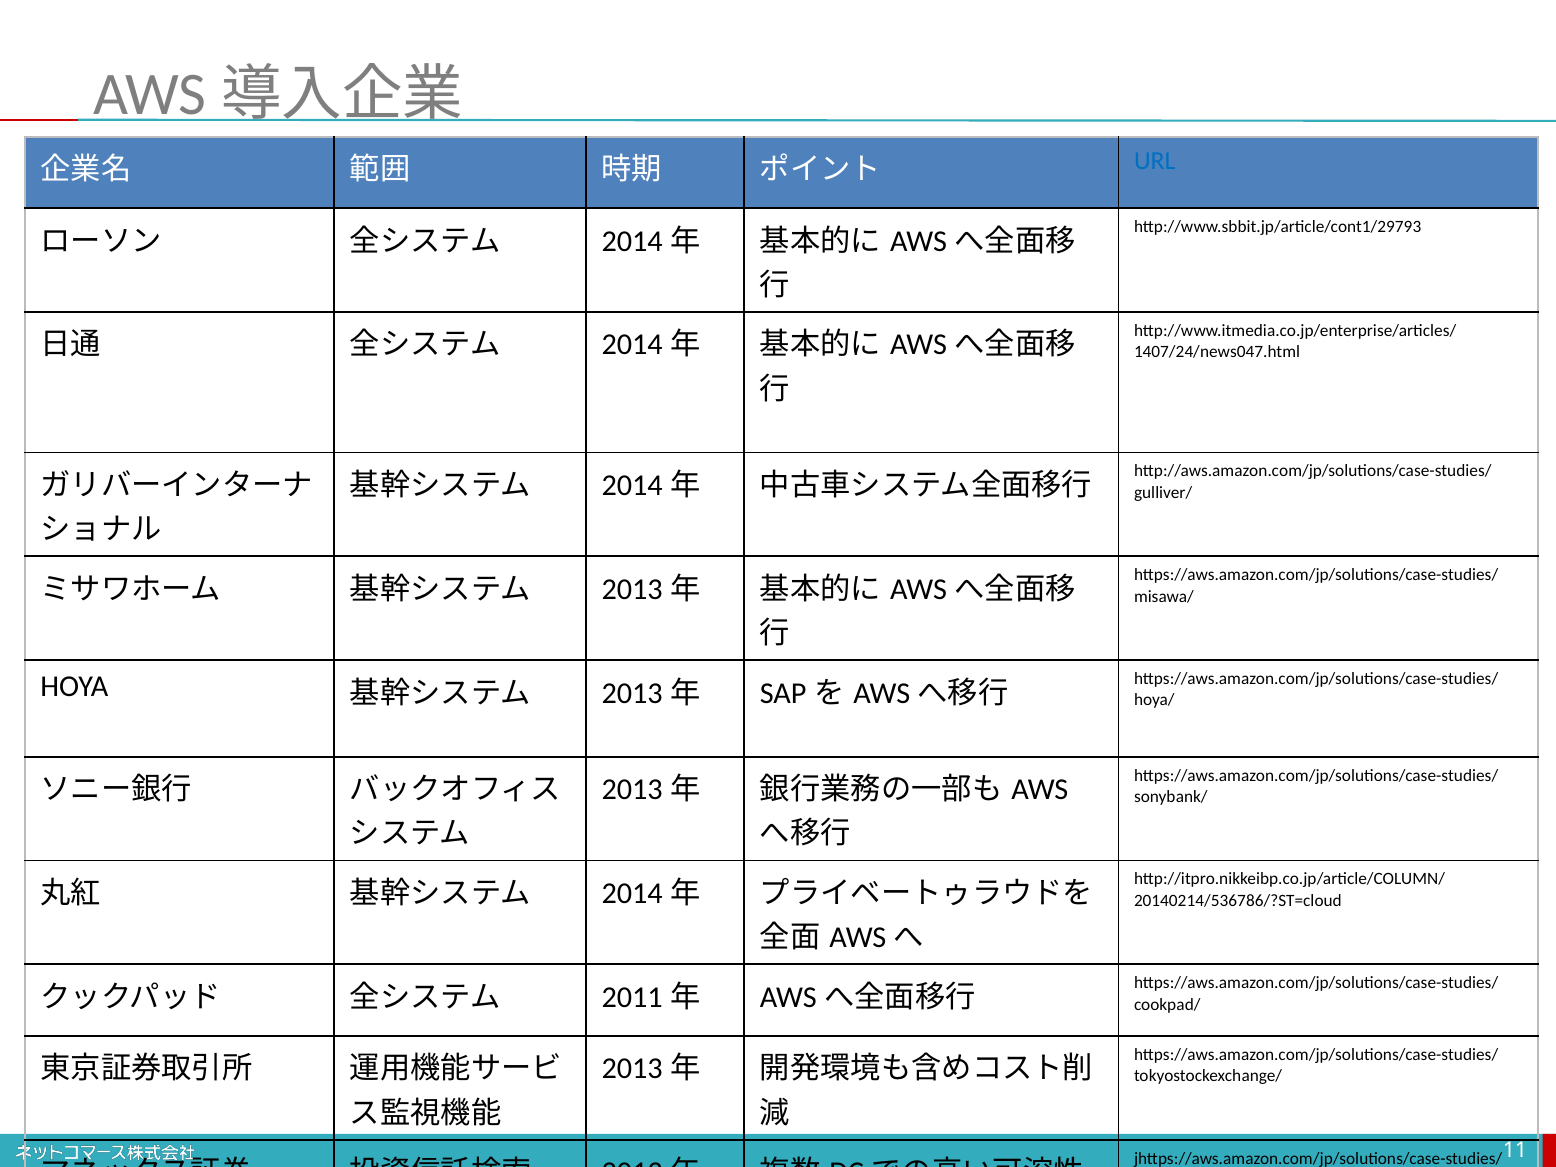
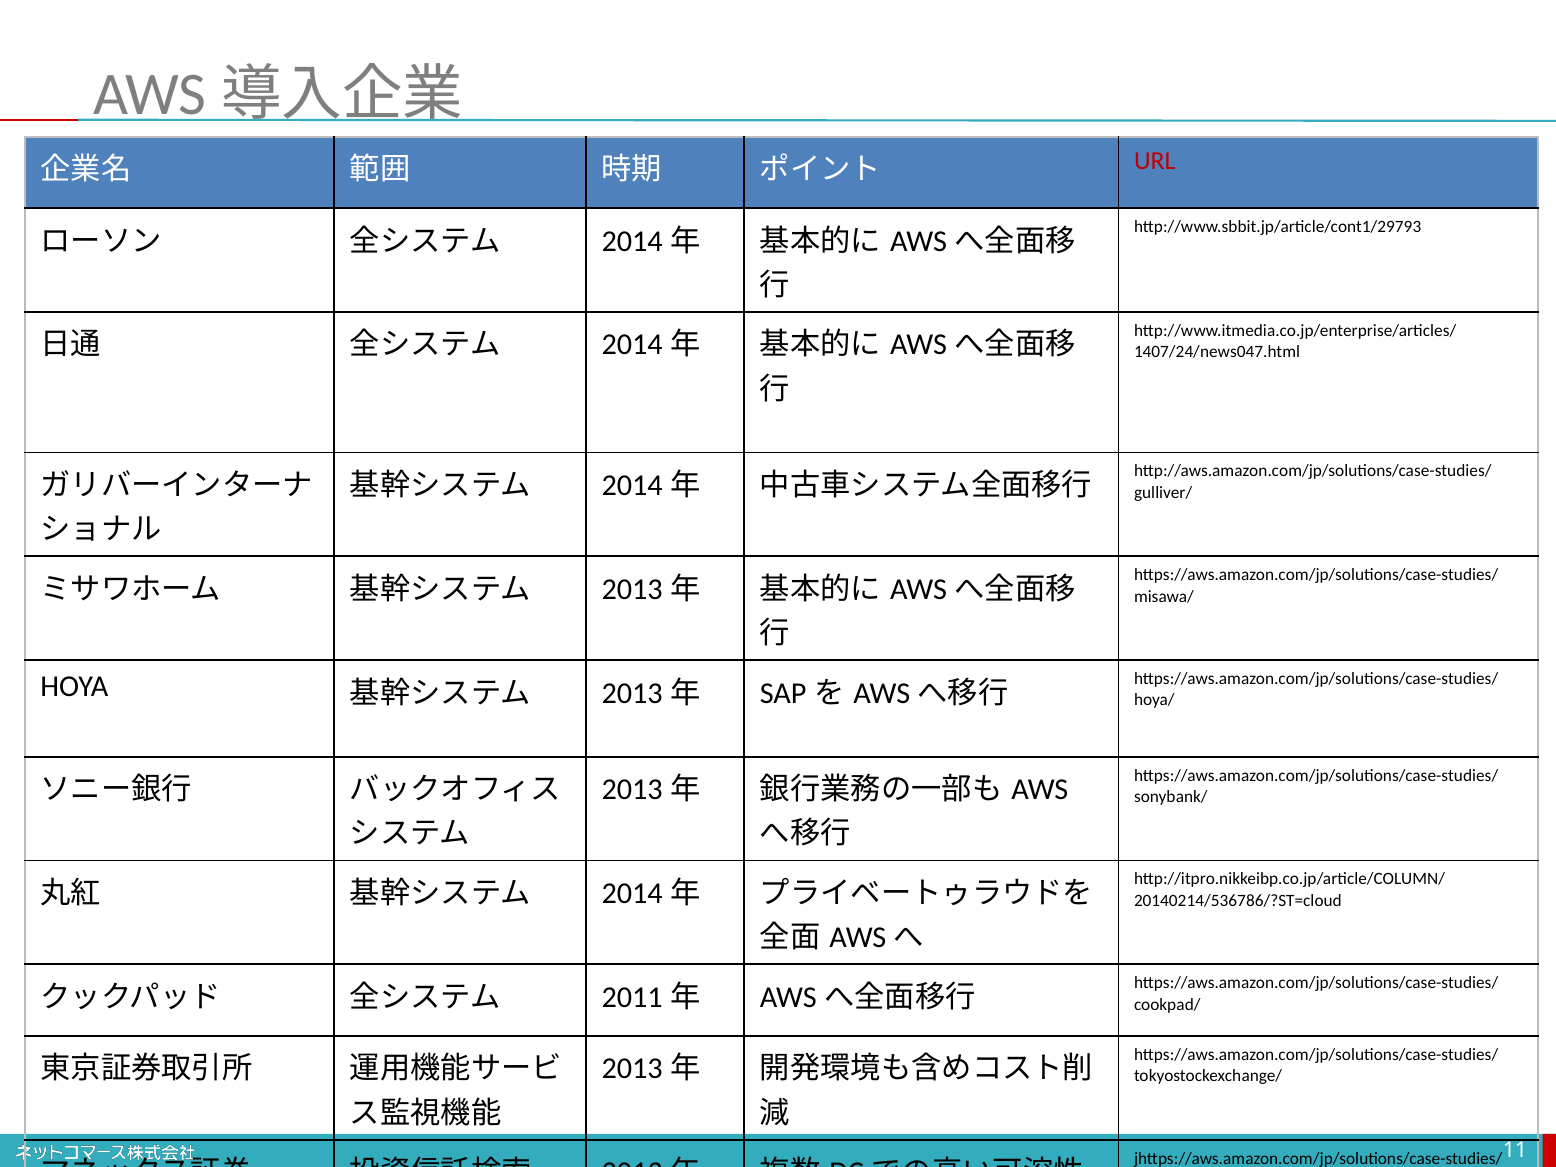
URL colour: blue -> red (1155, 160)
